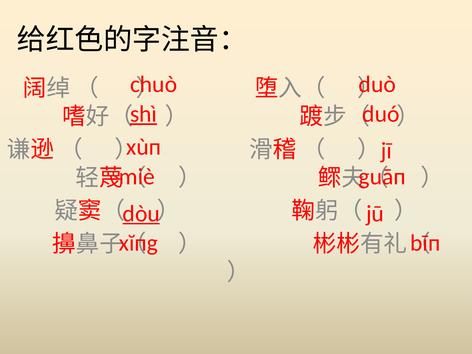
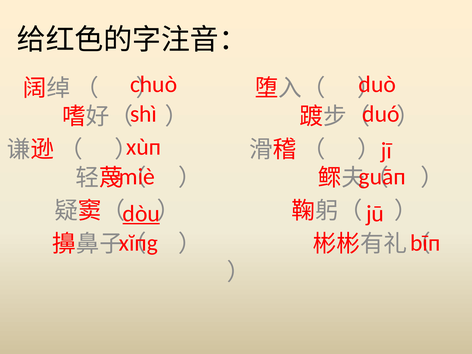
shì underline: present -> none (144, 114)
